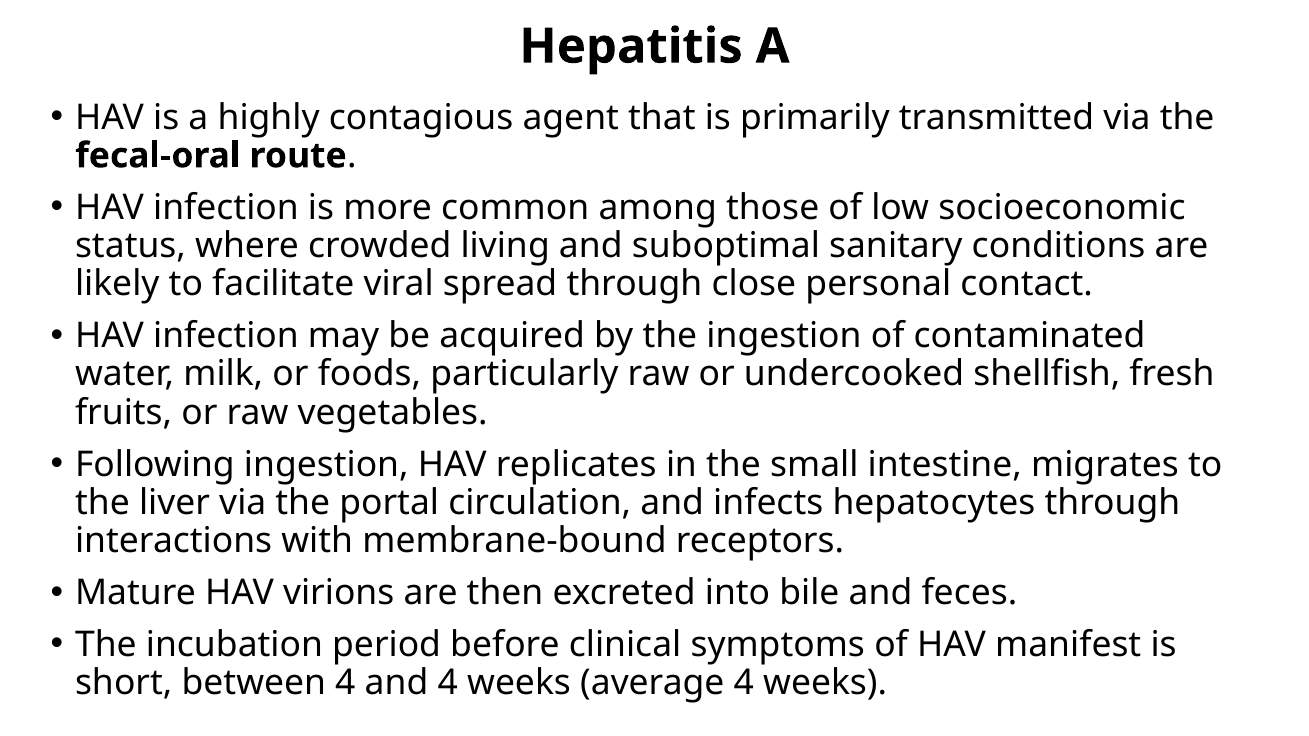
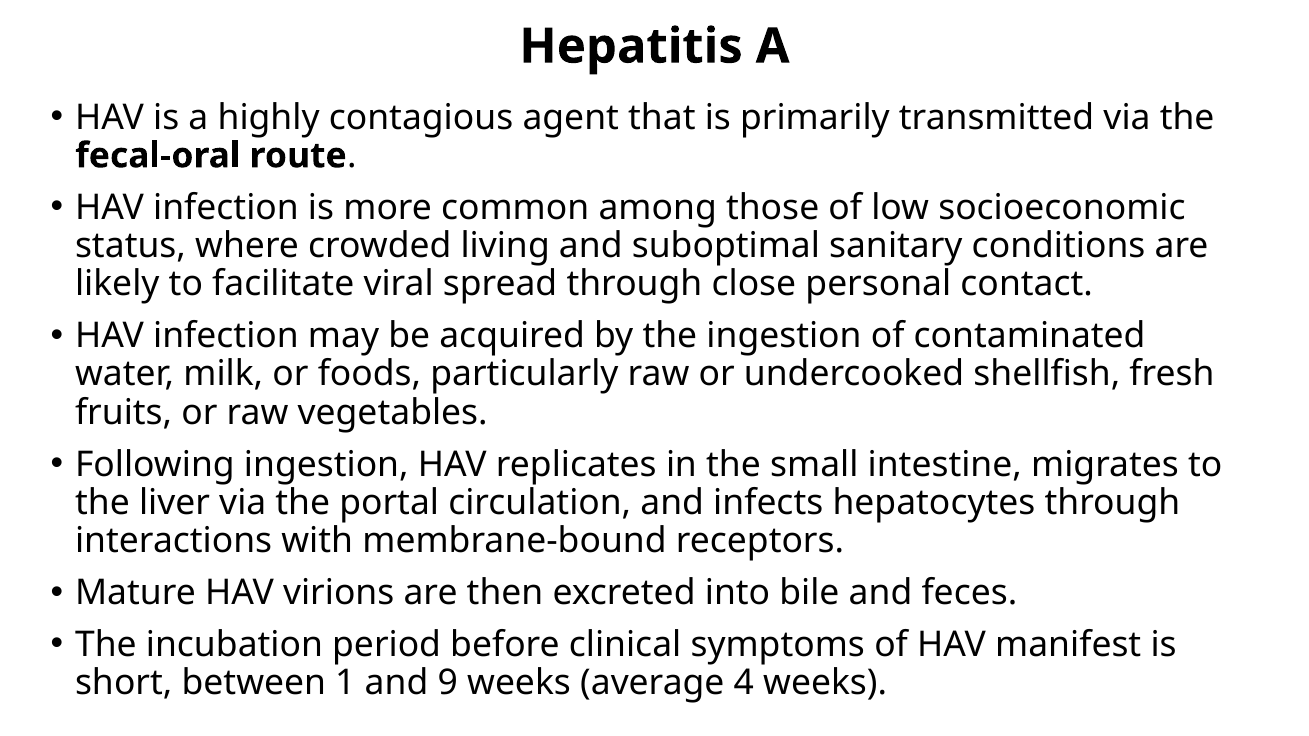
between 4: 4 -> 1 (345, 683)
and 4: 4 -> 9 (448, 683)
